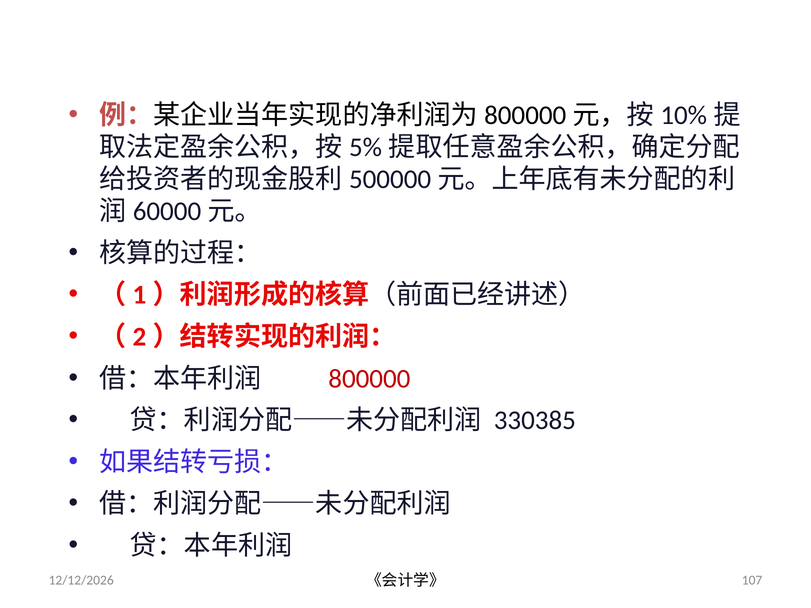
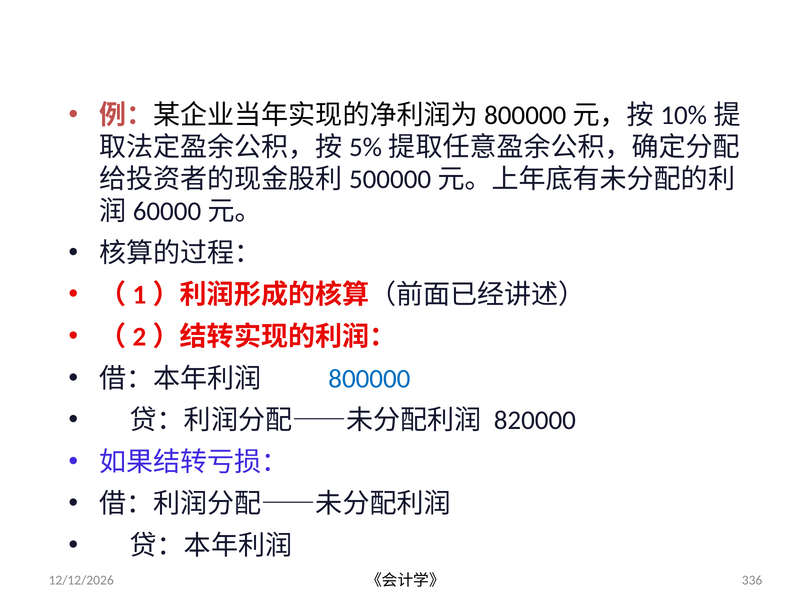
800000 colour: red -> blue (369, 379)
330385: 330385 -> 820000 (535, 421)
107: 107 -> 336 (752, 581)
